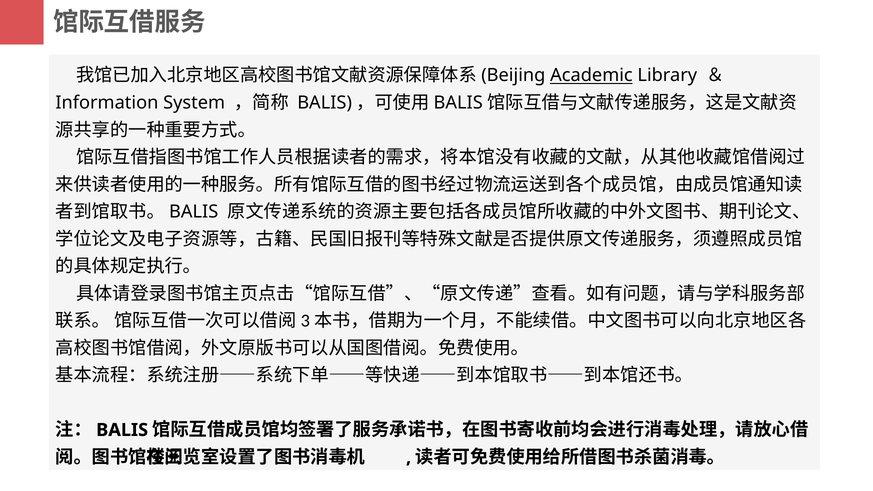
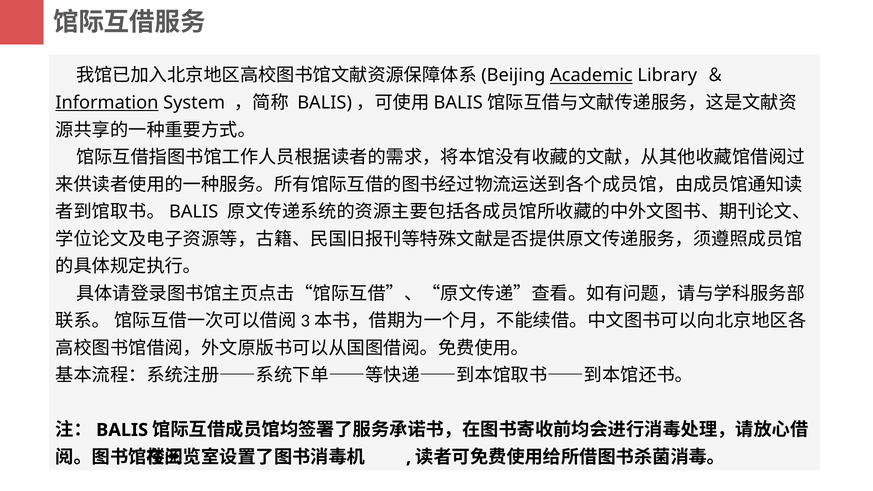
Information underline: none -> present (107, 103)
